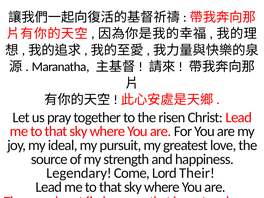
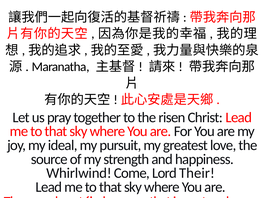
Legendary: Legendary -> Whirlwind (79, 173)
